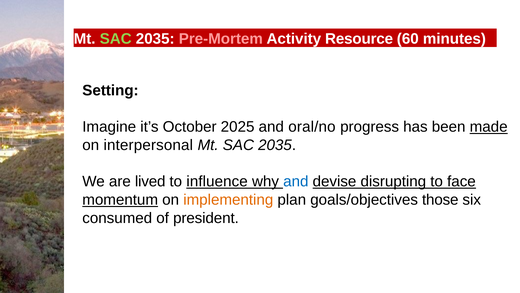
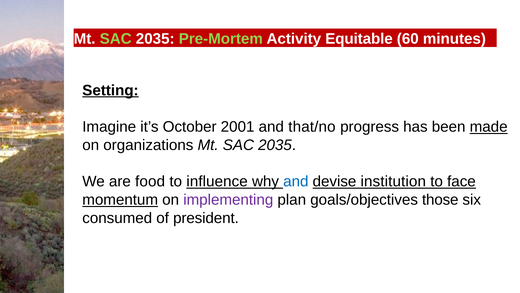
Pre-Mortem colour: pink -> light green (221, 39)
Resource: Resource -> Equitable (359, 39)
Setting underline: none -> present (110, 90)
2025: 2025 -> 2001 (238, 127)
oral/no: oral/no -> that/no (312, 127)
interpersonal: interpersonal -> organizations (148, 145)
lived: lived -> food (150, 181)
disrupting: disrupting -> institution (393, 181)
implementing colour: orange -> purple (228, 199)
